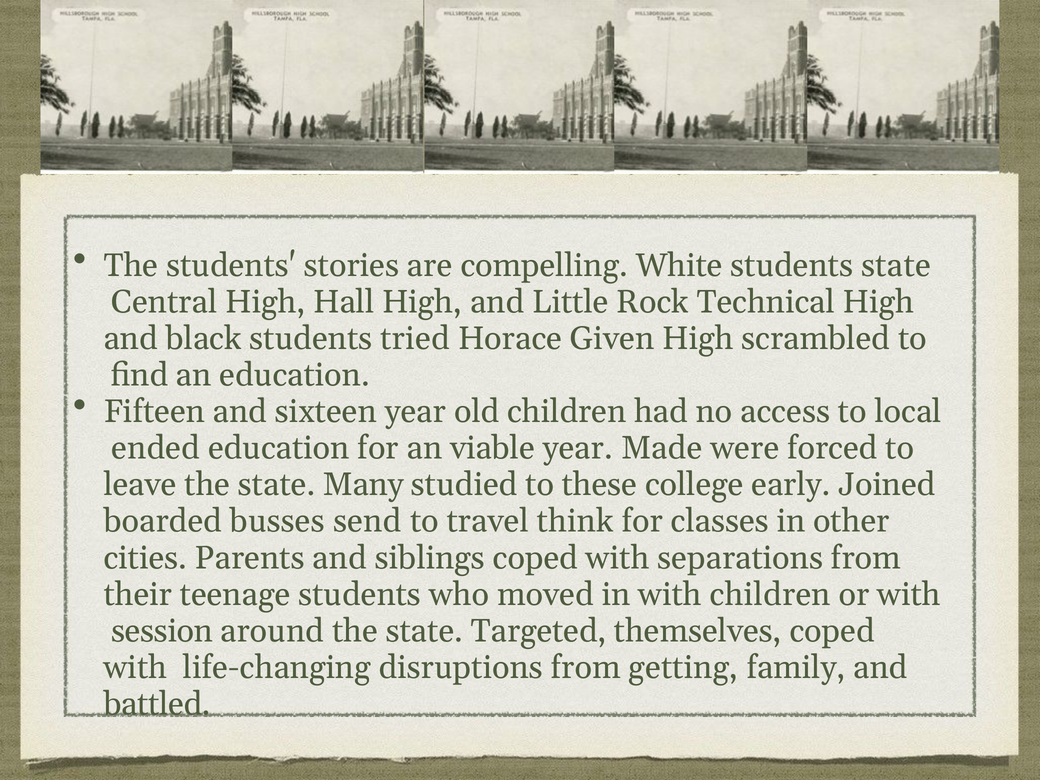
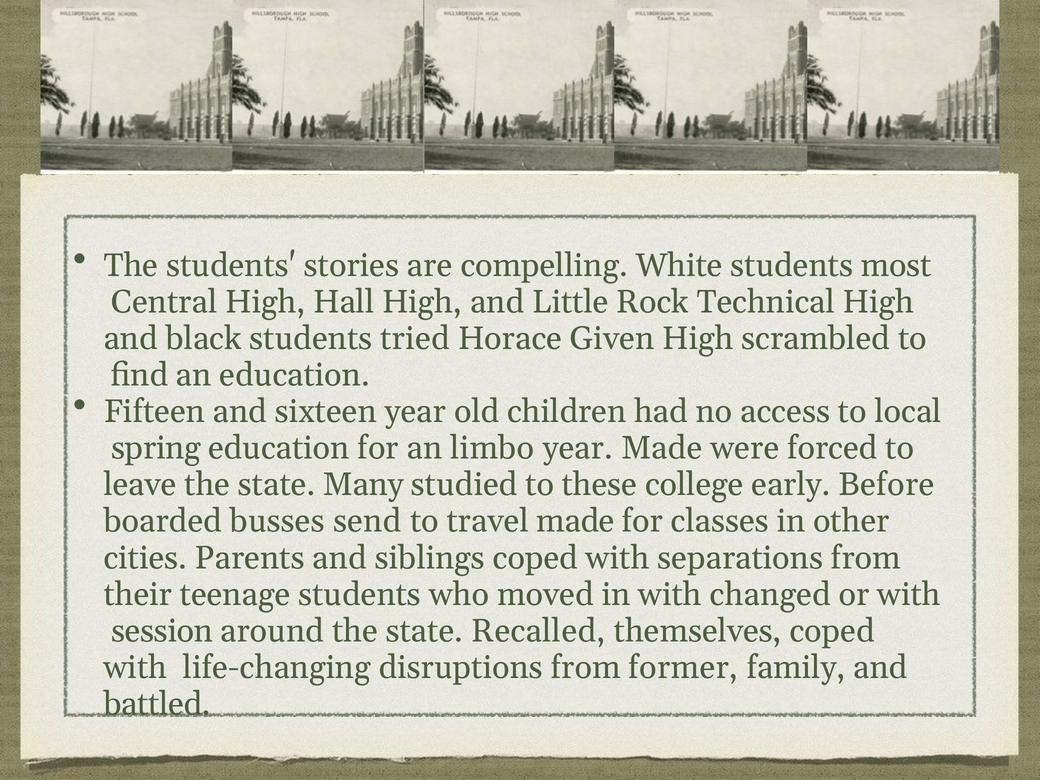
students state: state -> most (896, 265)
ended: ended -> spring (156, 448)
viable: viable -> limbo (492, 448)
Joined: Joined -> Before (887, 485)
travel think: think -> made (575, 521)
with children: children -> changed (770, 594)
Targeted: Targeted -> Recalled (538, 631)
getting: getting -> former (683, 667)
